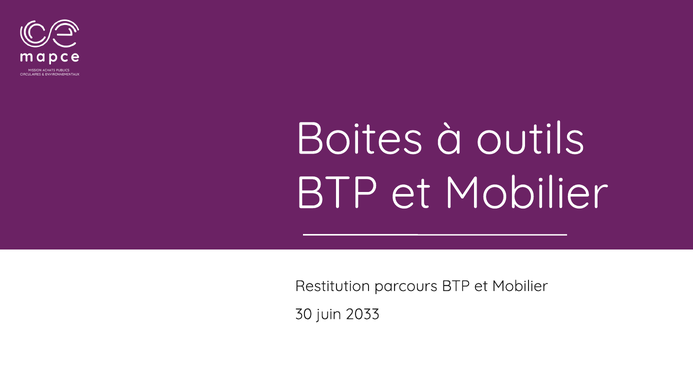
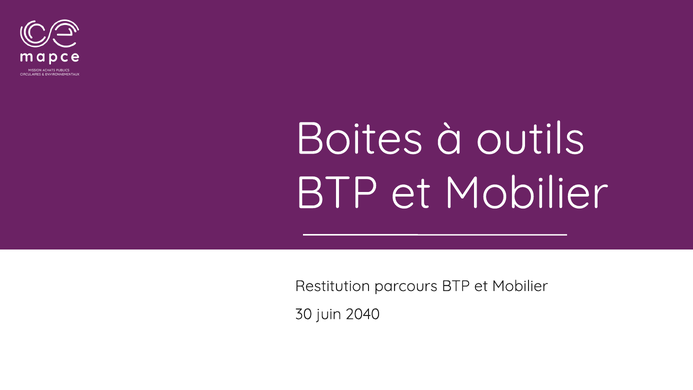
2033: 2033 -> 2040 (363, 314)
